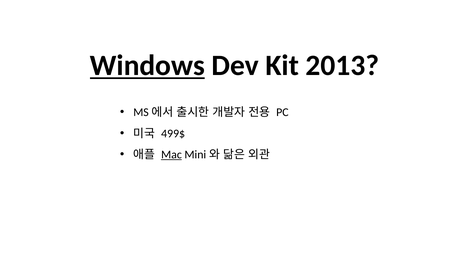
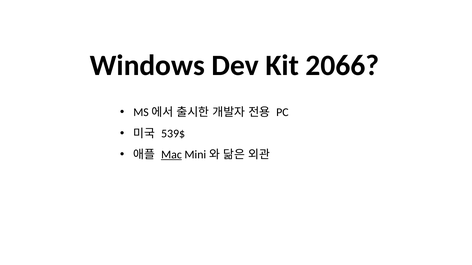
Windows underline: present -> none (147, 66)
2013: 2013 -> 2066 (342, 66)
499$: 499$ -> 539$ (173, 134)
